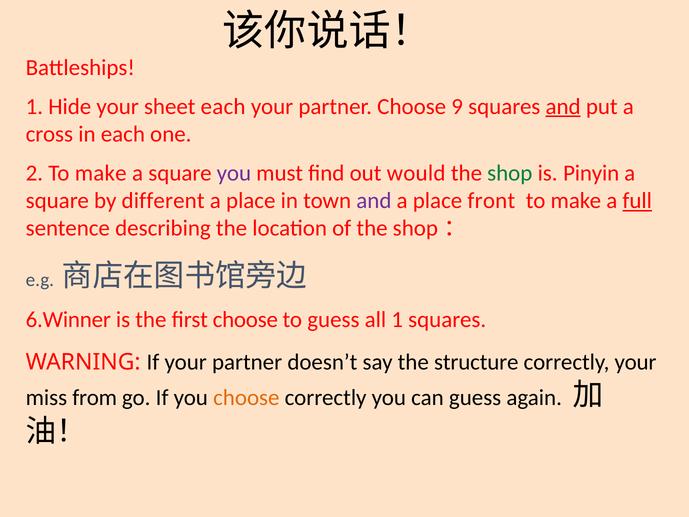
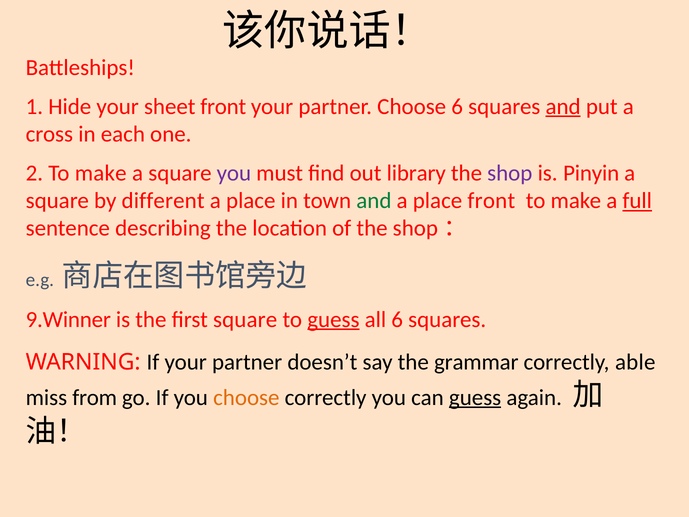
sheet each: each -> front (223, 106)
Choose 9: 9 -> 6 (457, 106)
would: would -> library (416, 173)
shop colour: green -> purple (510, 173)
and colour: purple -> green (374, 201)
6.Winner: 6.Winner -> 9.Winner (68, 319)
first choose: choose -> square (245, 319)
guess underline: none -> present (333, 319)
all 1: 1 -> 6 (397, 319)
structure: structure -> grammar (476, 362)
correctly your: your -> able (635, 362)
guess underline: none -> present (475, 397)
